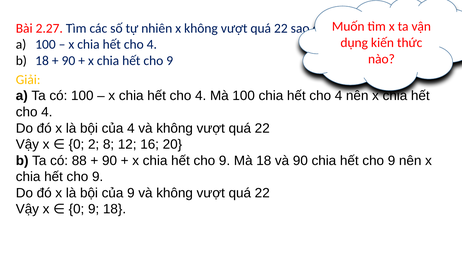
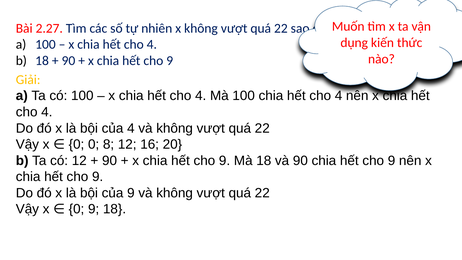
0 2: 2 -> 0 (94, 144)
có 88: 88 -> 12 (79, 161)
